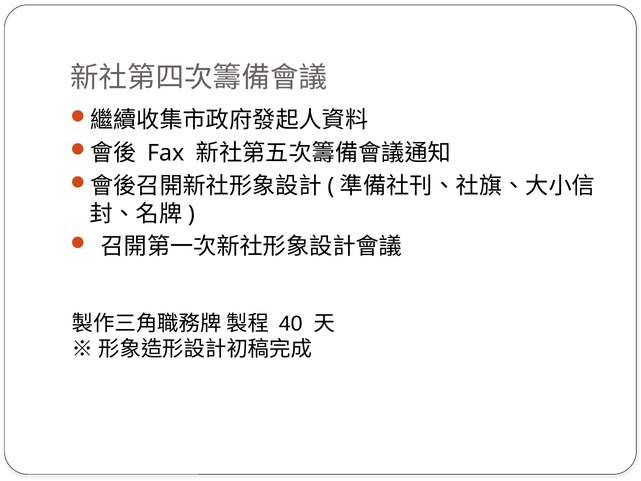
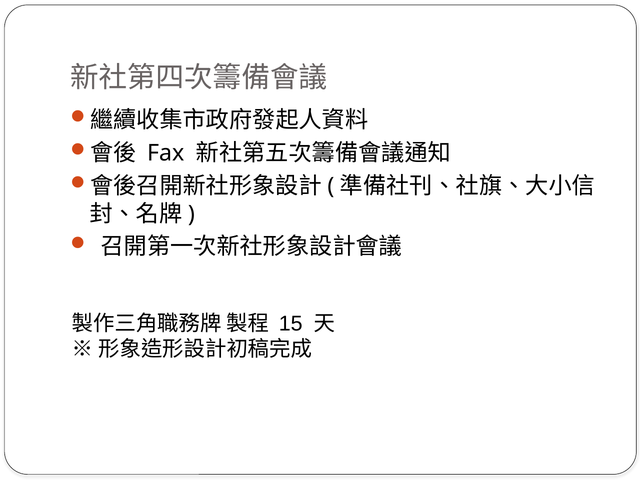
40: 40 -> 15 (291, 323)
